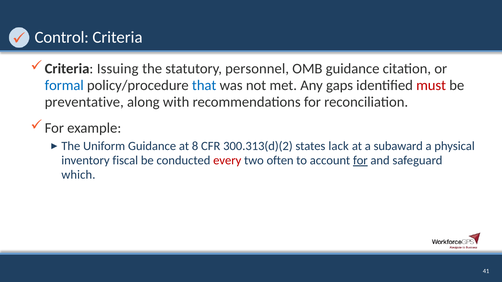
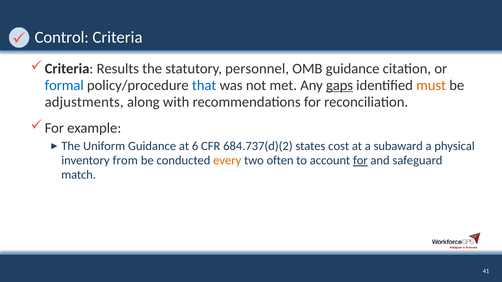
Issuing: Issuing -> Results (118, 69)
gaps underline: none -> present (340, 86)
must colour: red -> orange (431, 86)
preventative: preventative -> adjustments (84, 102)
8: 8 -> 6 (195, 146)
300.313(d)(2: 300.313(d)(2 -> 684.737(d)(2 (258, 146)
lack: lack -> cost (339, 146)
fiscal: fiscal -> from (125, 161)
every colour: red -> orange (227, 161)
which: which -> match (79, 175)
